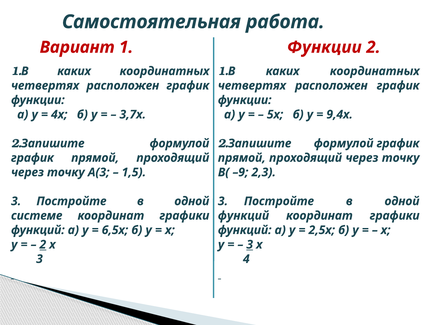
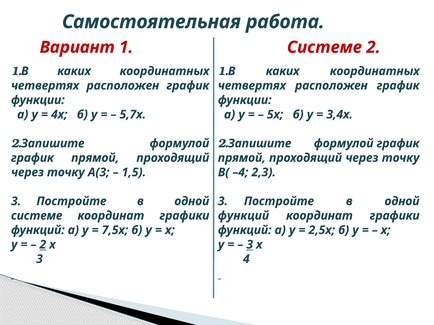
1 Функции: Функции -> Системе (324, 47)
3,7х: 3,7х -> 5,7х (133, 115)
9,4х: 9,4х -> 3,4х (340, 115)
–9: –9 -> –4 (240, 173)
6,5х: 6,5х -> 7,5х (115, 230)
